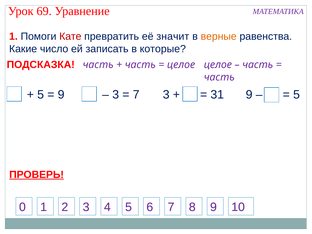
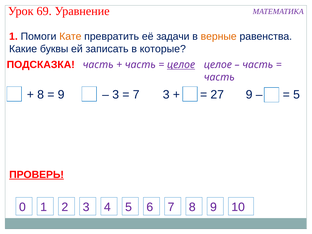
Кате colour: red -> orange (70, 36)
значит: значит -> задачи (173, 36)
число: число -> буквы (54, 49)
целое underline: none -> present (181, 65)
5: 5 -> 8 (41, 95)
31: 31 -> 27 (217, 95)
